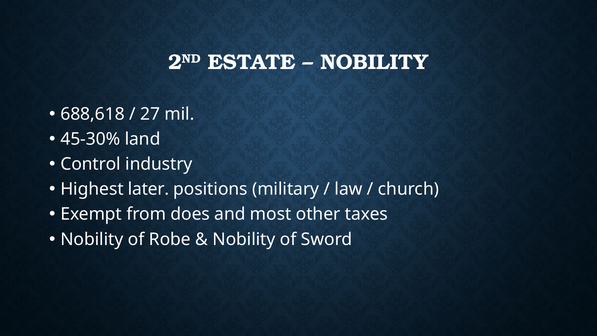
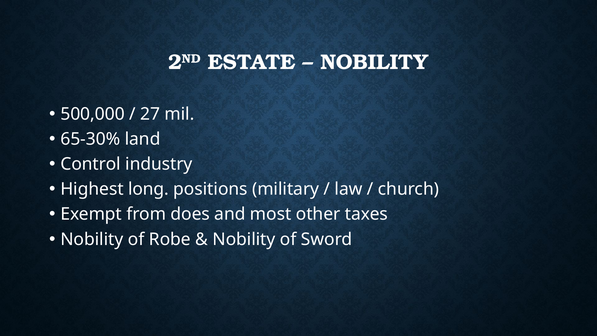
688,618: 688,618 -> 500,000 (93, 114)
45-30%: 45-30% -> 65-30% (90, 139)
later: later -> long (148, 189)
